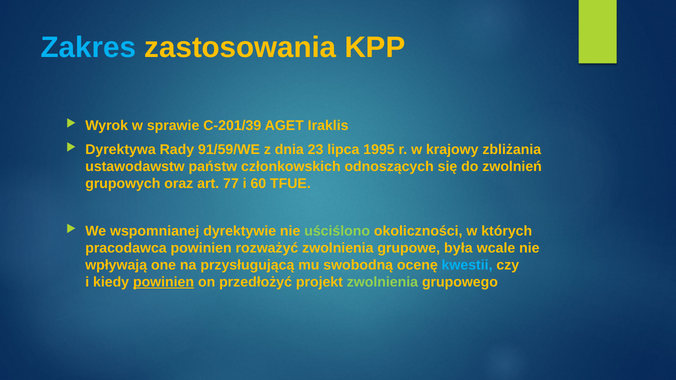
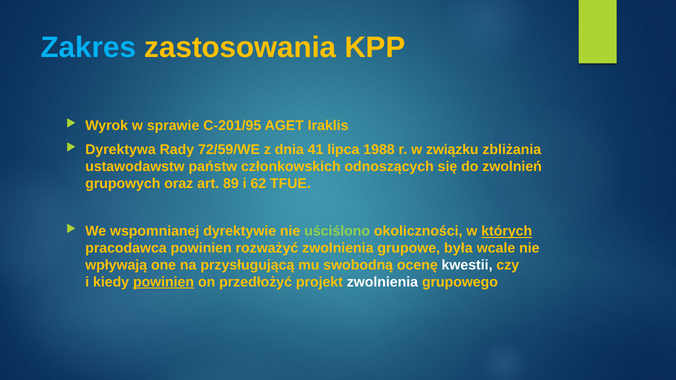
C-201/39: C-201/39 -> C-201/95 (232, 126)
91/59/WE: 91/59/WE -> 72/59/WE (229, 150)
23: 23 -> 41 (316, 150)
1995: 1995 -> 1988 (379, 150)
krajowy: krajowy -> związku (452, 150)
77: 77 -> 89 (231, 184)
60: 60 -> 62 (258, 184)
których underline: none -> present (507, 231)
kwestii colour: light blue -> white (467, 265)
zwolnienia colour: light green -> white (382, 282)
